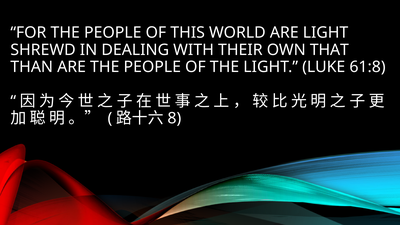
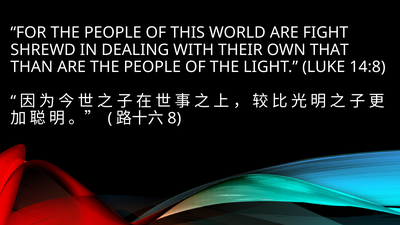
ARE LIGHT: LIGHT -> FIGHT (326, 33)
61:8: 61:8 -> 14:8 (368, 67)
